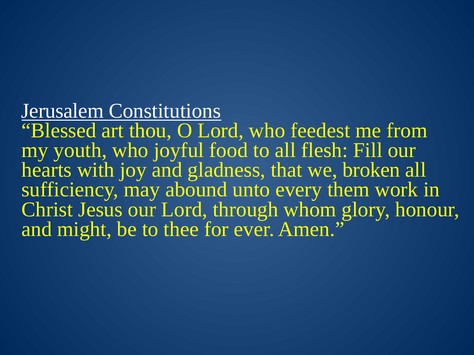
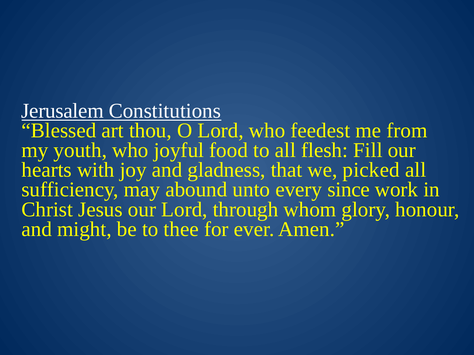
broken: broken -> picked (371, 170)
them: them -> since (349, 190)
